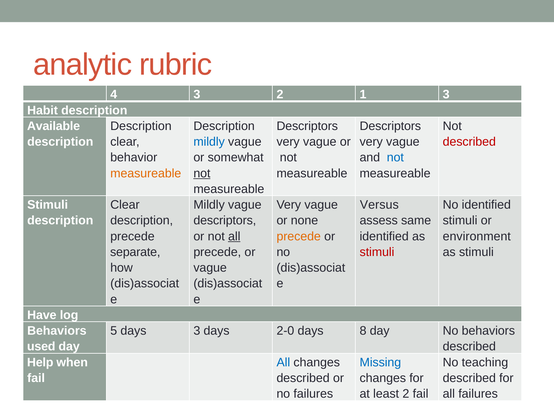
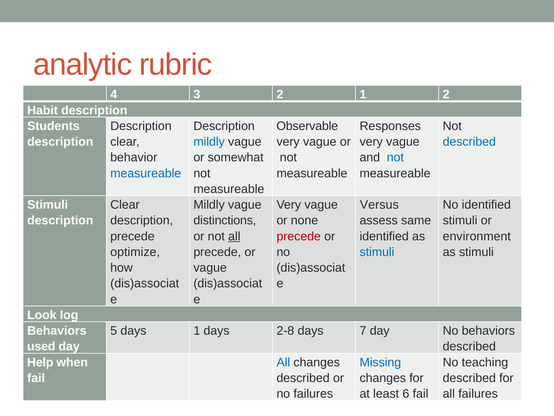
1 3: 3 -> 2 (446, 94)
Available: Available -> Students (53, 126)
Descriptors: Descriptors -> Observable (307, 126)
Descriptors: Descriptors -> Responses (390, 126)
described colour: red -> blue (469, 142)
measureable colour: orange -> blue (146, 173)
not underline: present -> none (202, 173)
descriptors: descriptors -> distinctions (225, 220)
precede colour: orange -> red (299, 236)
separate: separate -> optimize (135, 252)
stimuli colour: red -> blue (377, 252)
Have: Have -> Look (42, 315)
days 3: 3 -> 1 (197, 330)
2-0: 2-0 -> 2-8 (285, 330)
8: 8 -> 7 (363, 330)
least 2: 2 -> 6 (406, 393)
